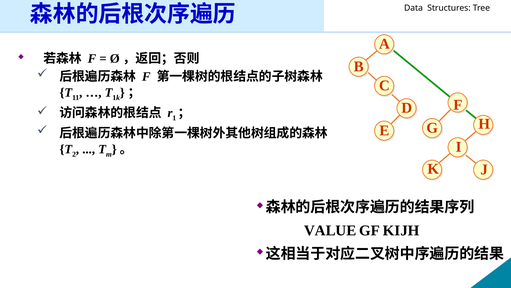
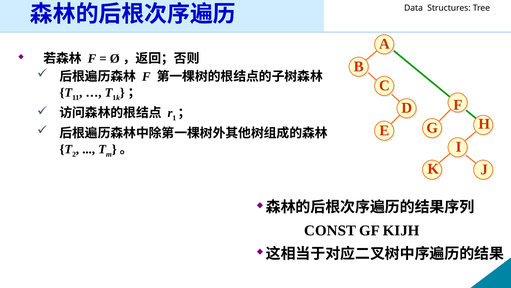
VALUE: VALUE -> CONST (330, 230)
